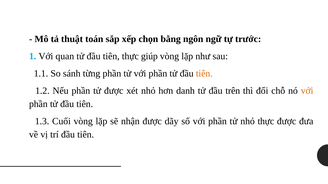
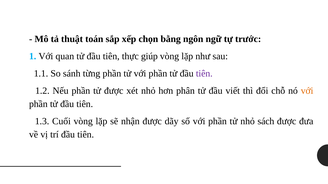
tiên colour: orange -> purple (204, 74)
danh: danh -> phân (185, 91)
trên: trên -> viết (233, 91)
nhỏ thực: thực -> sách (266, 122)
